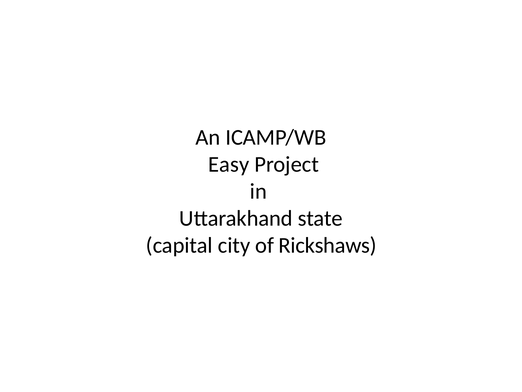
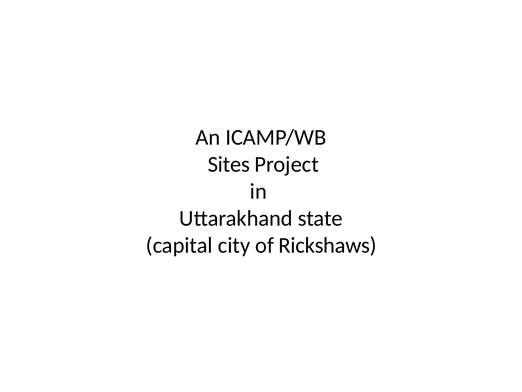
Easy: Easy -> Sites (229, 164)
